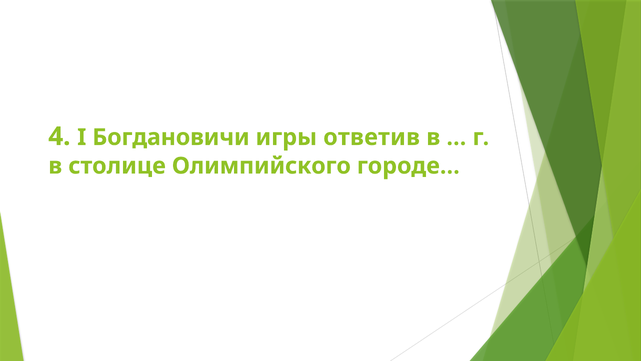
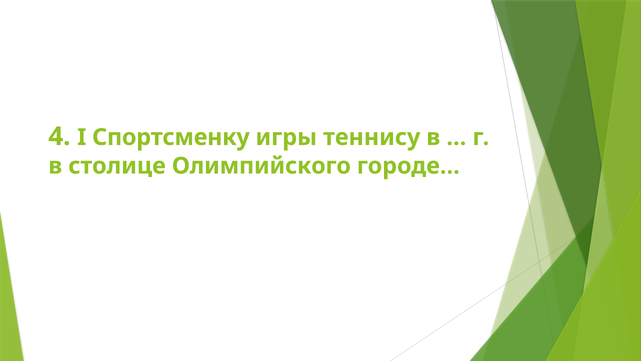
Богдановичи: Богдановичи -> Спортсменку (171, 137)
ответив: ответив -> теннису (372, 137)
